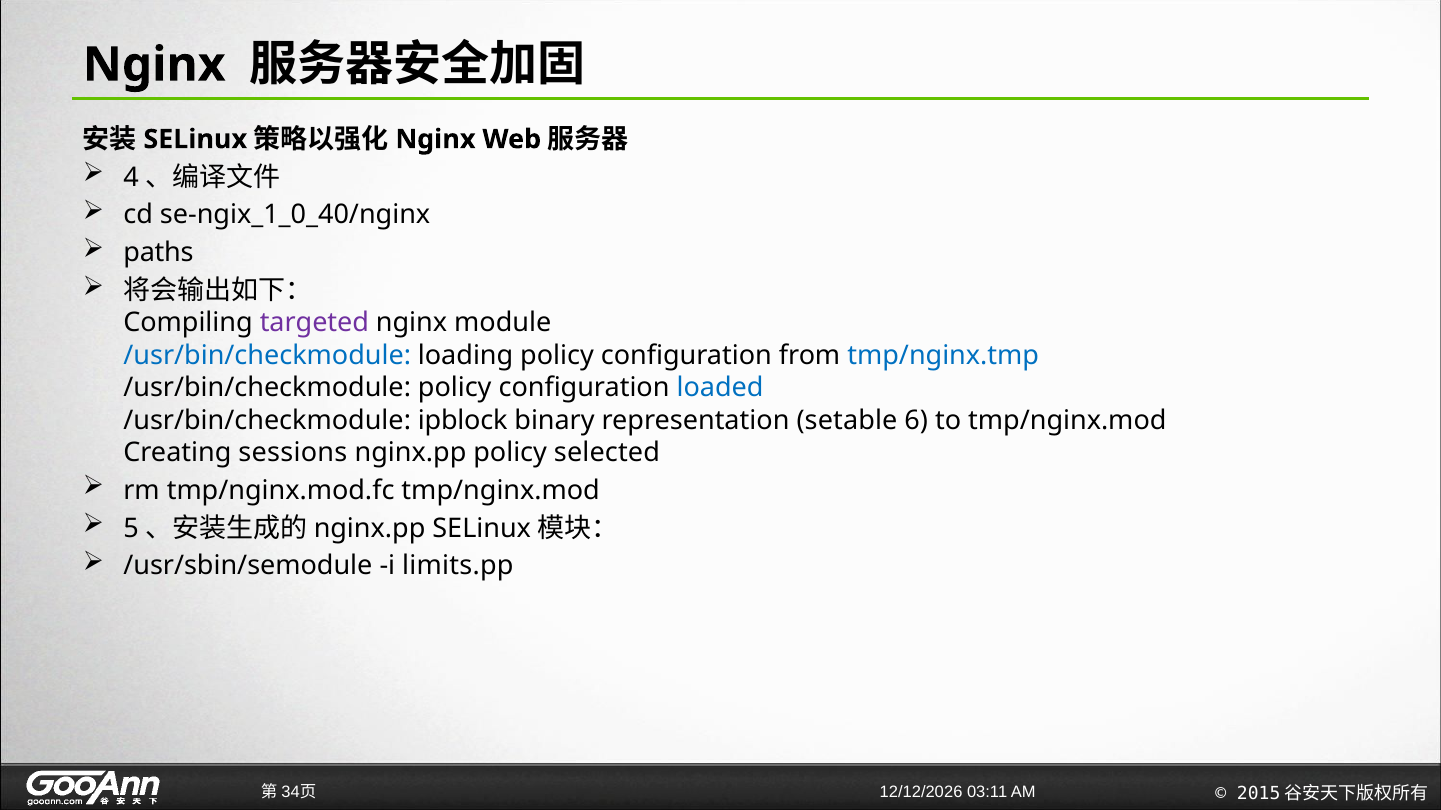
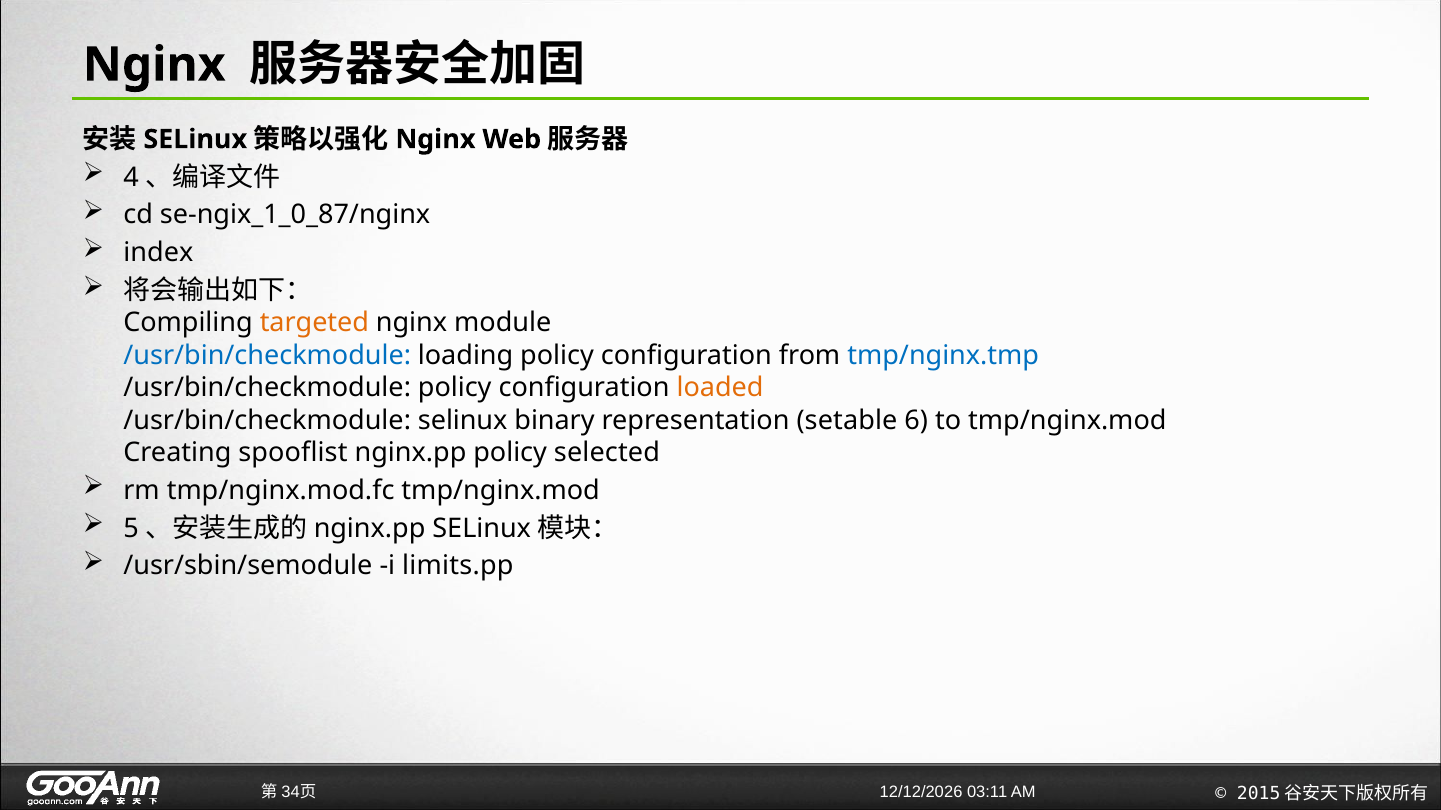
se-ngix_1_0_40/nginx: se-ngix_1_0_40/nginx -> se-ngix_1_0_87/nginx (295, 215)
paths: paths -> index (158, 253)
targeted colour: purple -> orange (314, 323)
loaded colour: blue -> orange (720, 388)
/usr/bin/checkmodule ipblock: ipblock -> selinux (463, 420)
sessions: sessions -> spooflist (293, 453)
